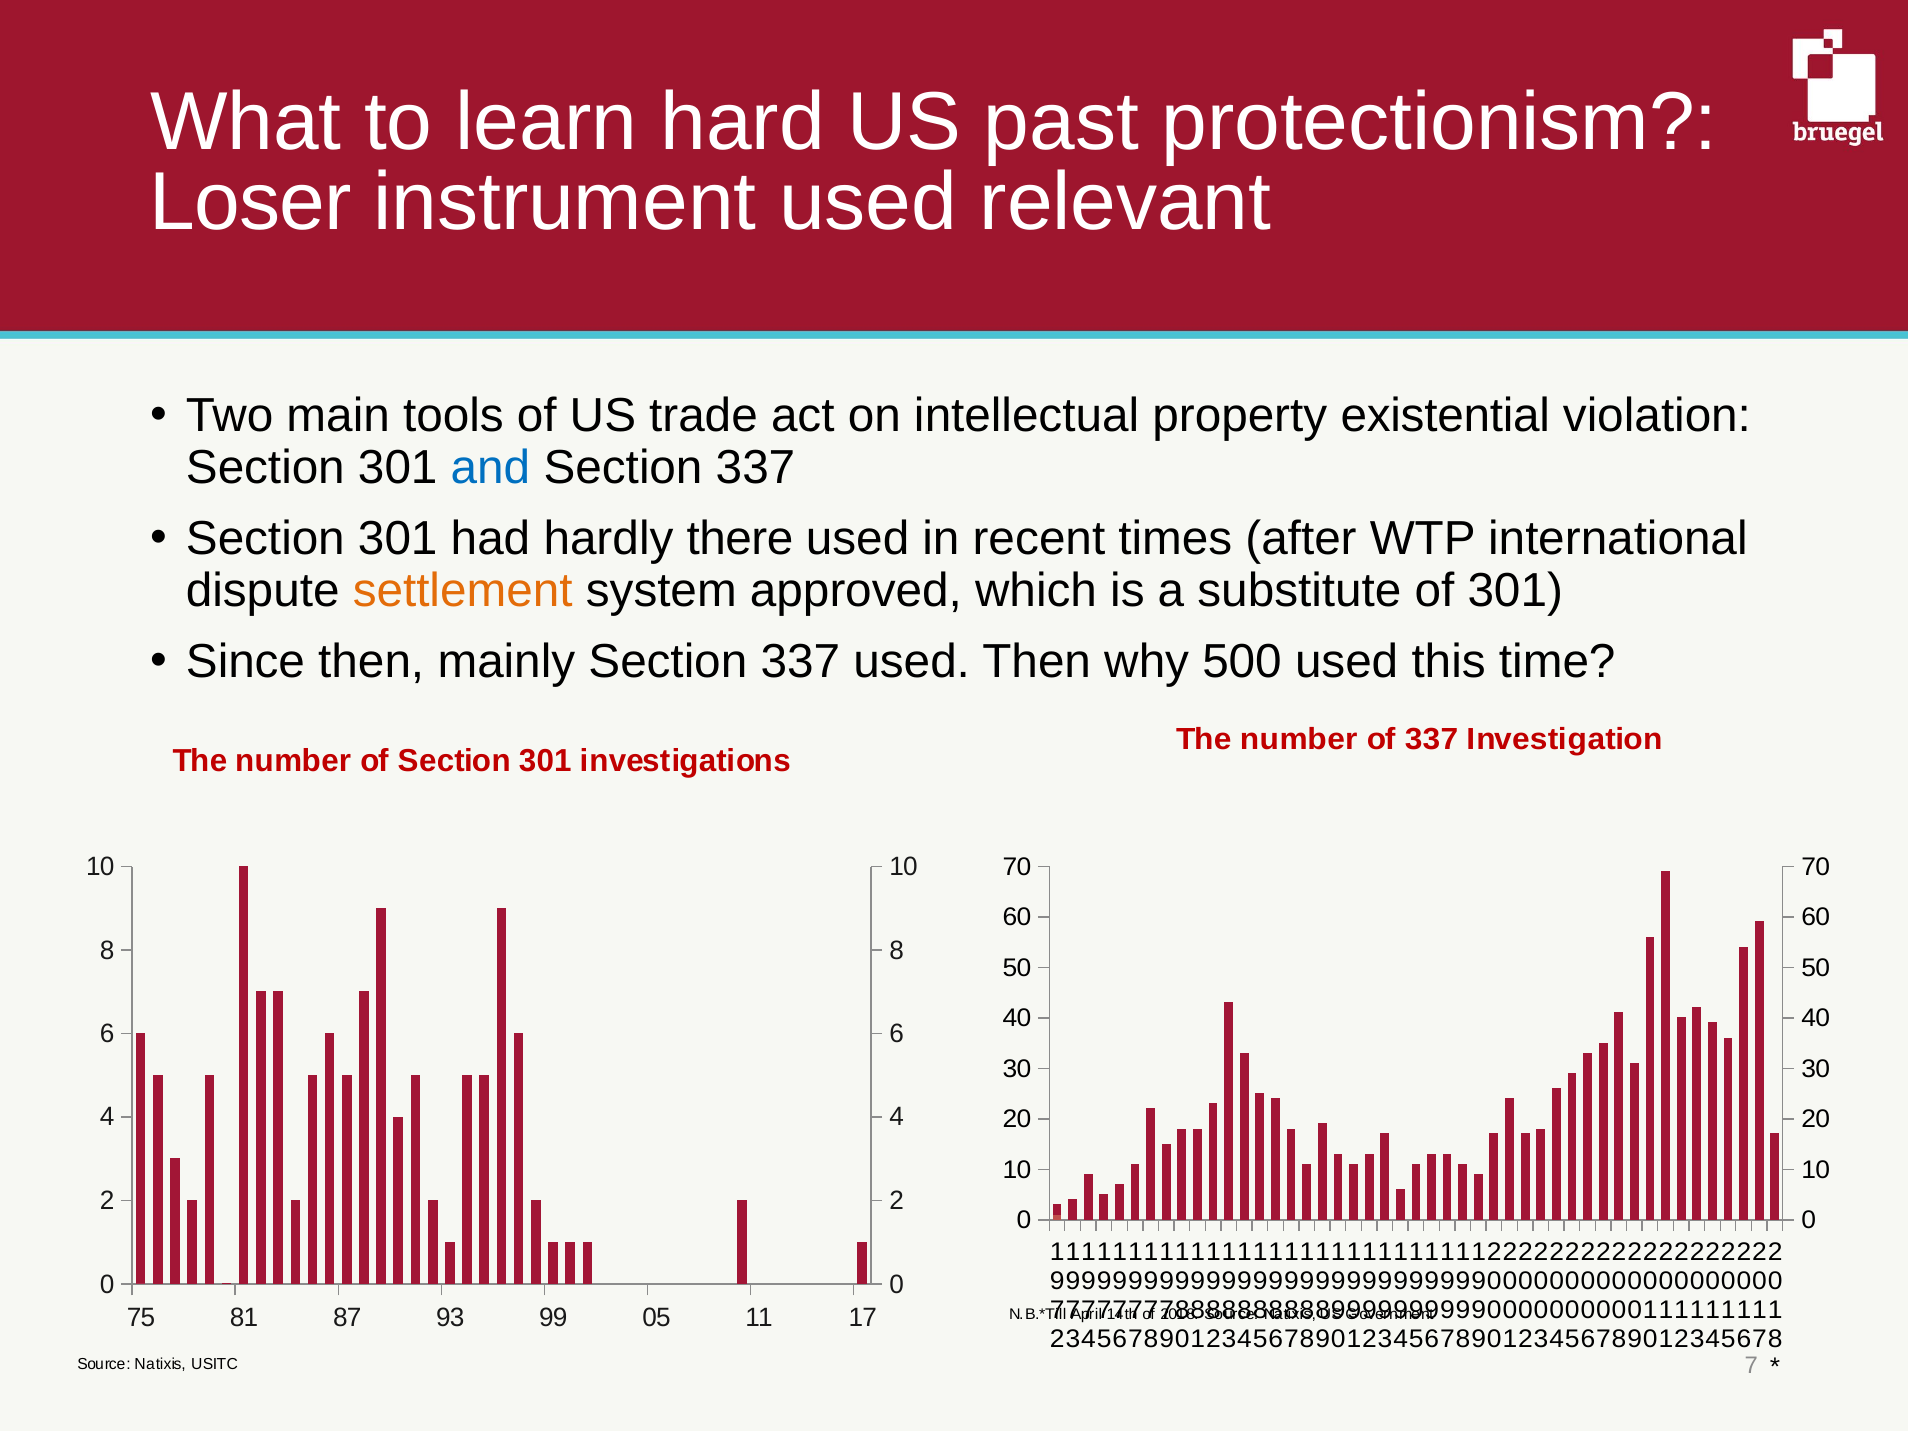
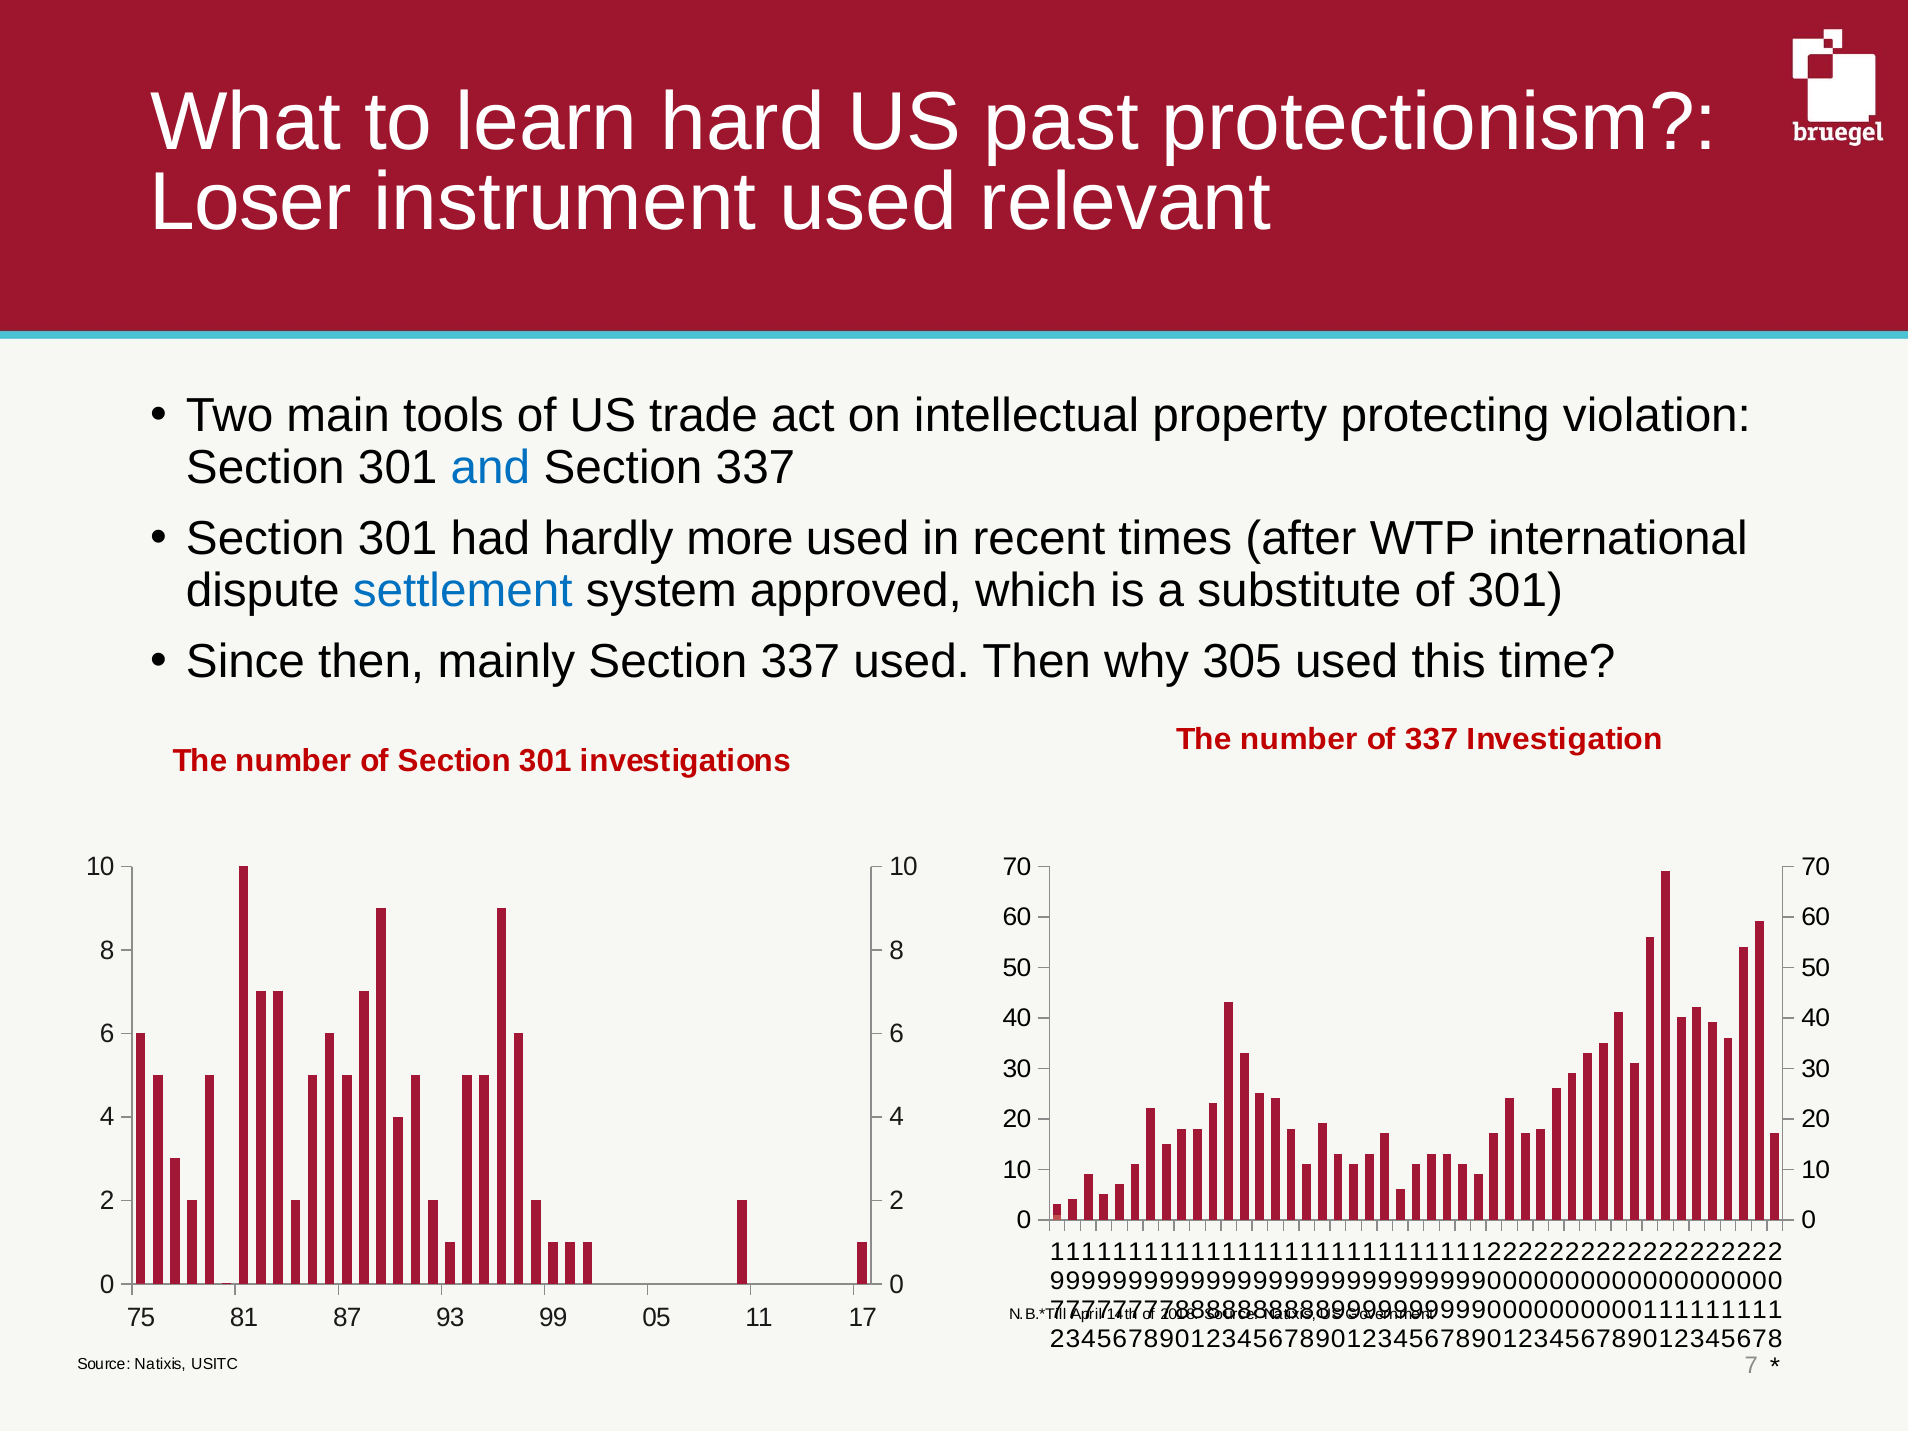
existential: existential -> protecting (1445, 416)
there: there -> more (740, 539)
settlement colour: orange -> blue (463, 590)
500: 500 -> 305 (1242, 662)
